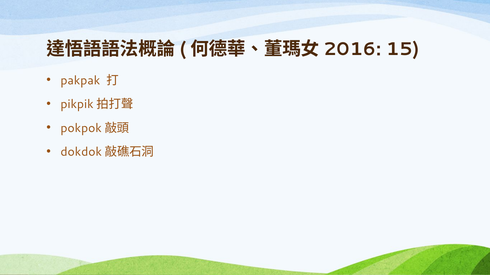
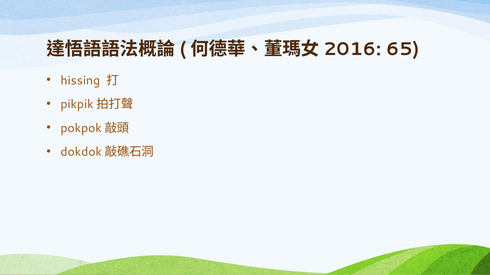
15: 15 -> 65 (403, 49)
pakpak: pakpak -> hissing (80, 80)
